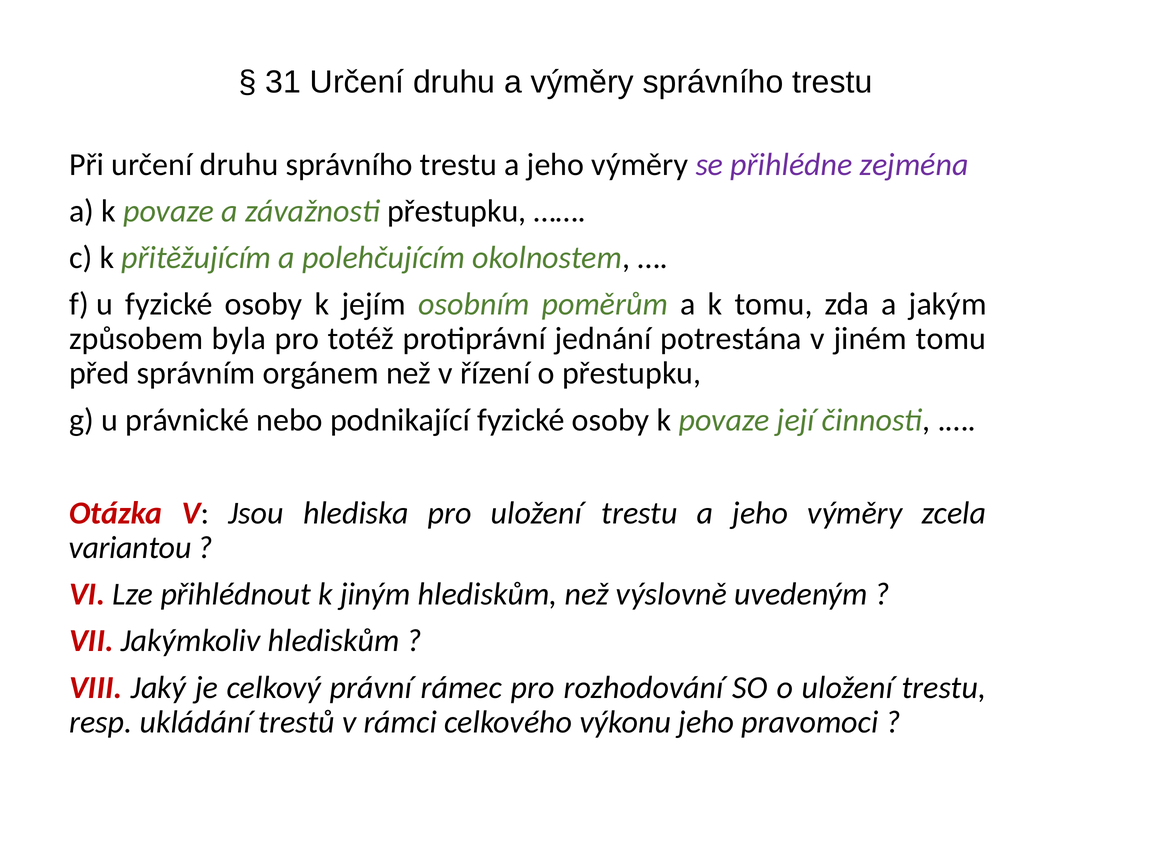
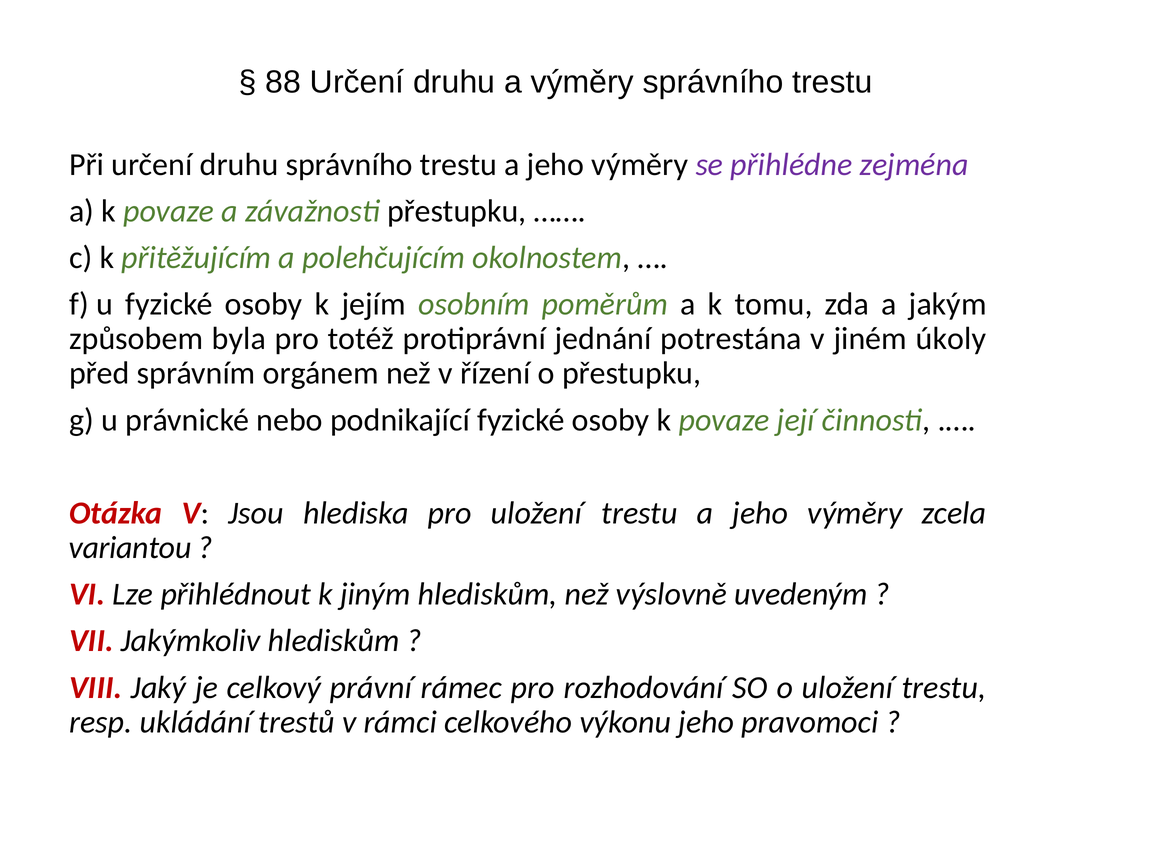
31: 31 -> 88 (283, 82)
jiném tomu: tomu -> úkoly (951, 339)
